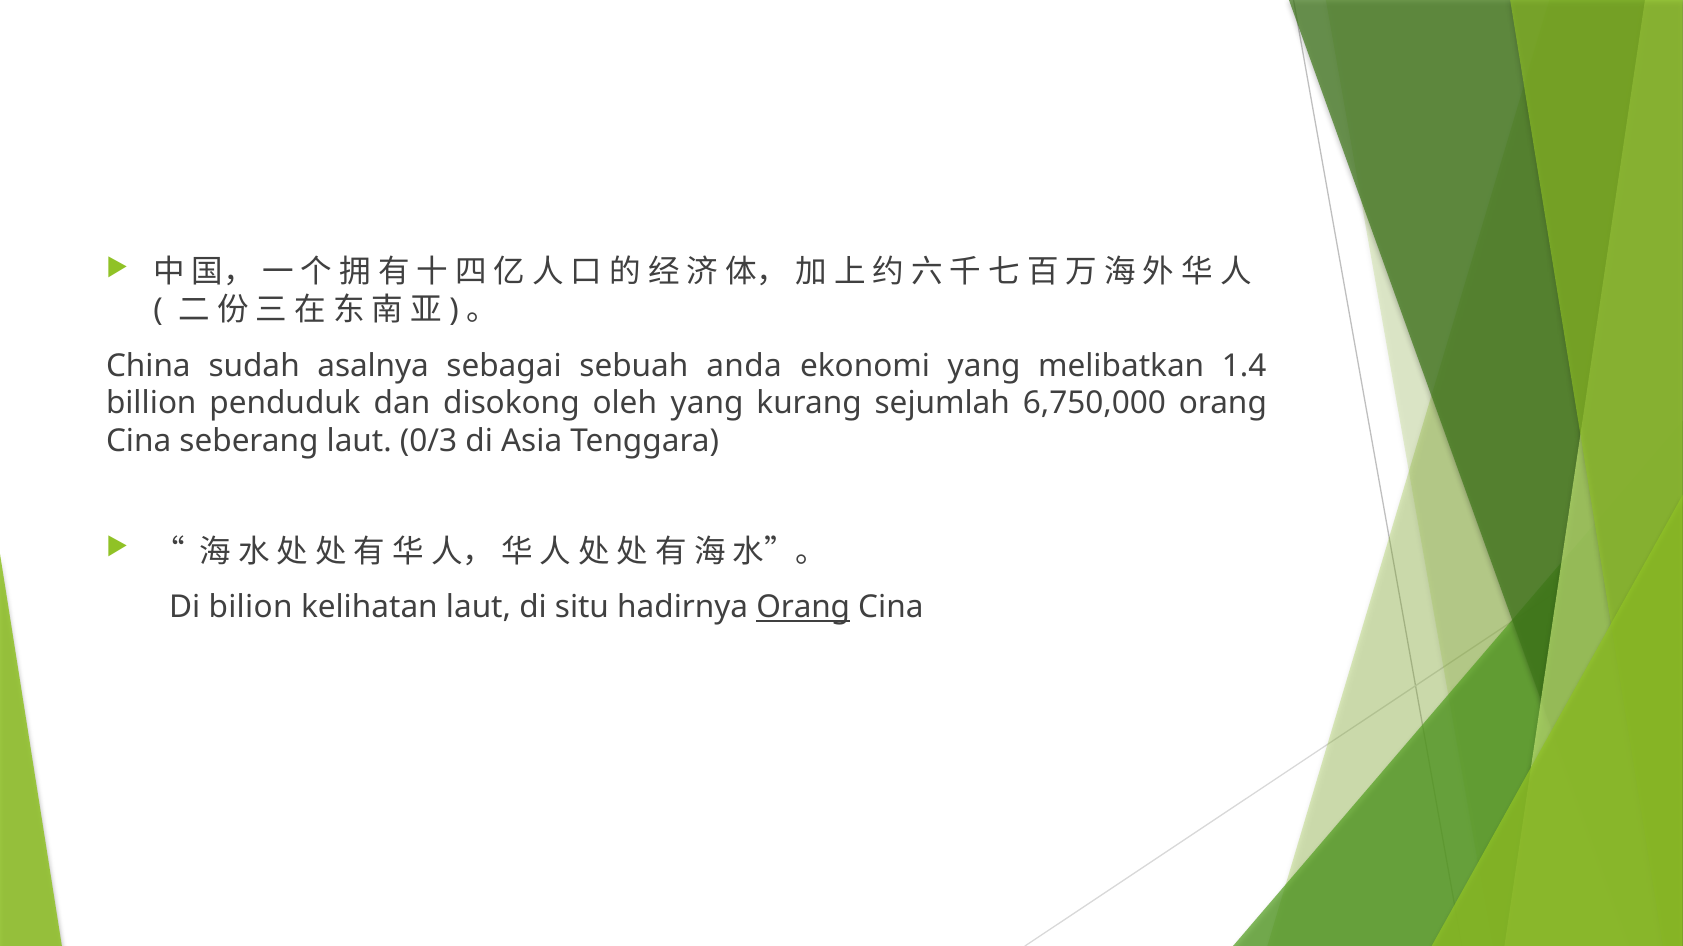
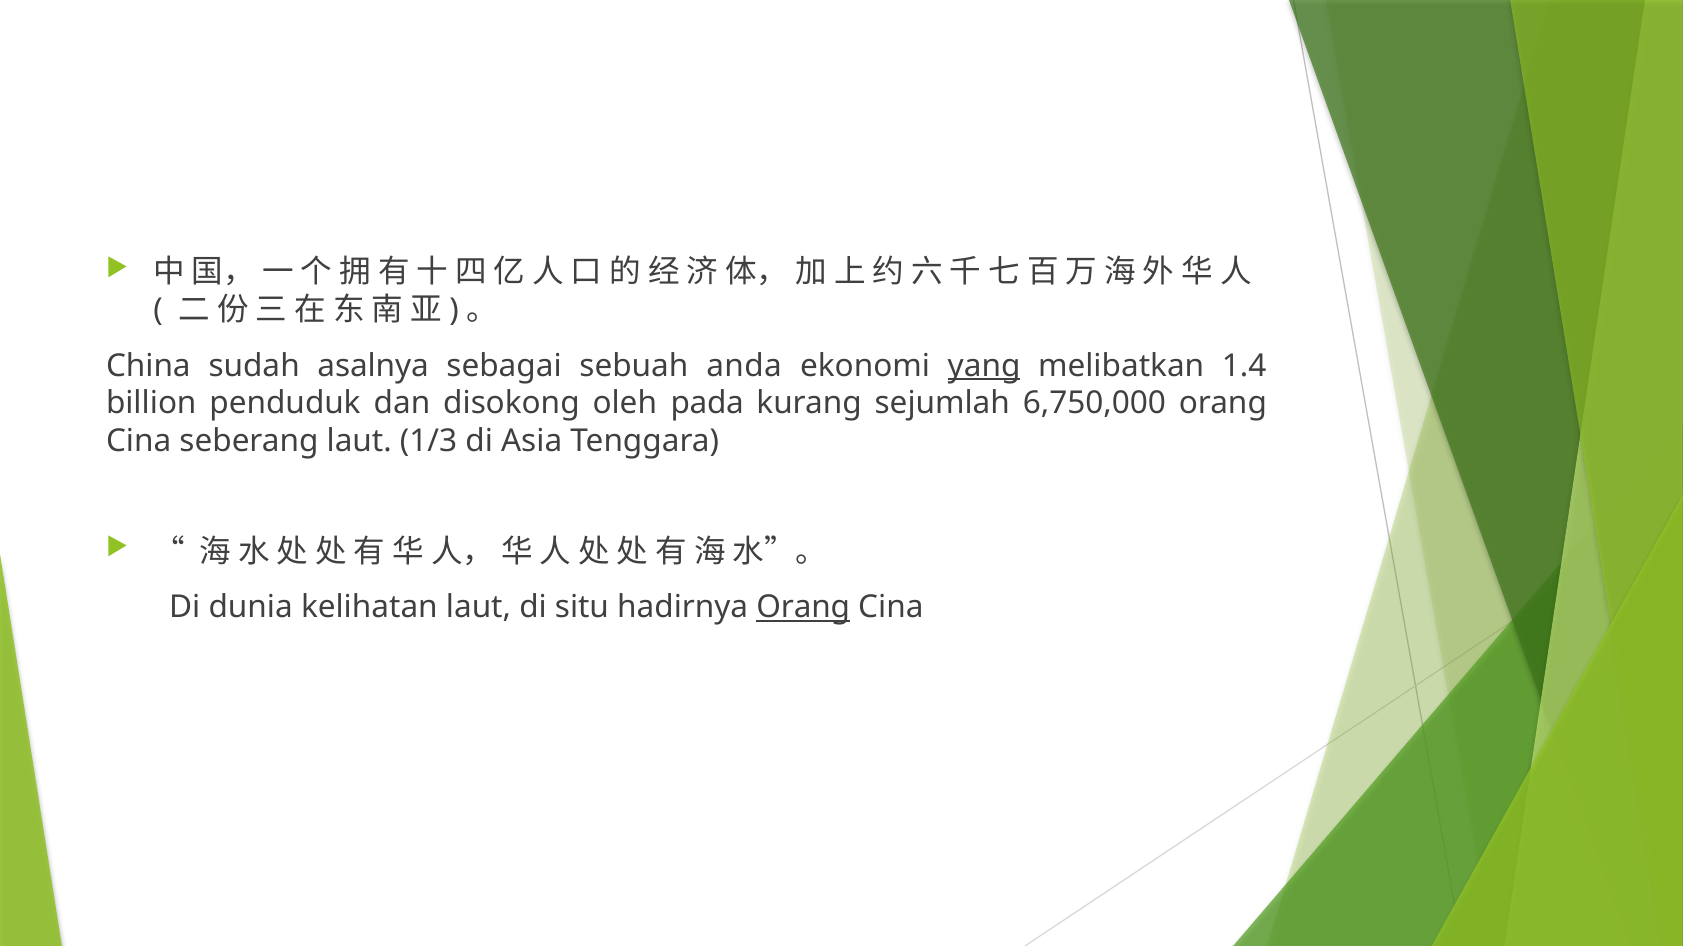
yang underline: none -> present (984, 366)
oleh yang: yang -> pada (707, 404)
0/3: 0/3 -> 1/3 (429, 442)
bilion: bilion -> dunia (251, 608)
